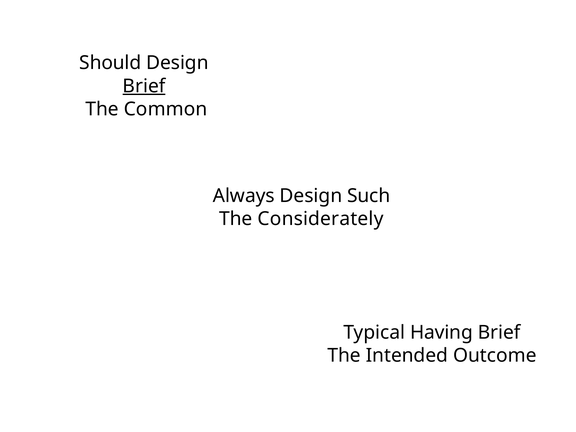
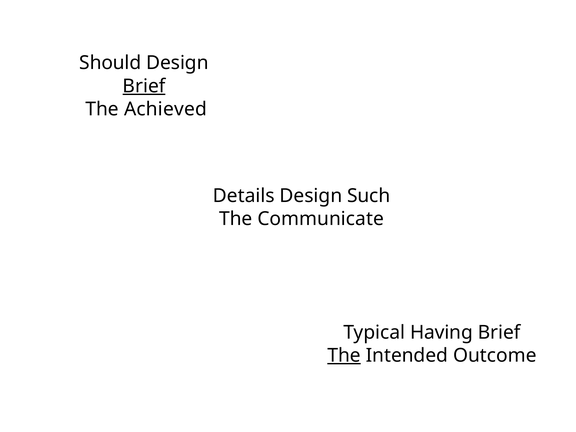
Common: Common -> Achieved (166, 109)
Always: Always -> Details (244, 196)
Considerately: Considerately -> Communicate (321, 219)
The underline: none -> present (344, 355)
